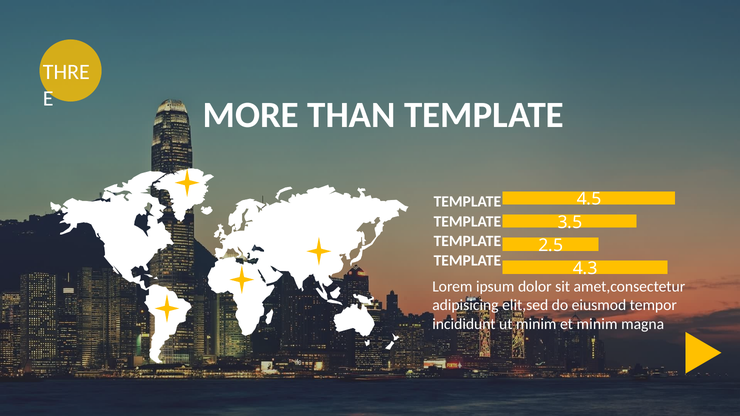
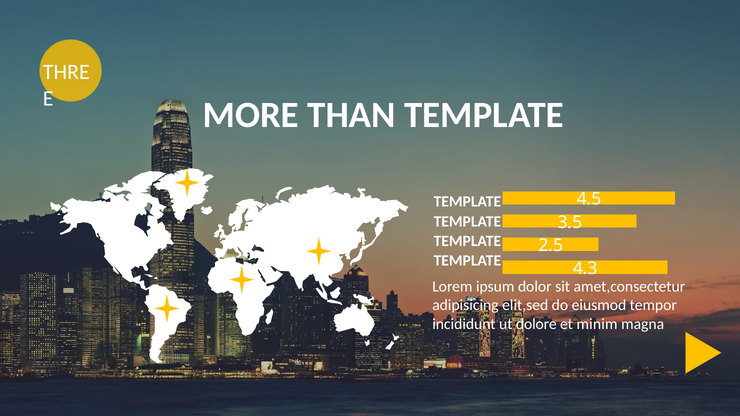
ut minim: minim -> dolore (536, 324)
